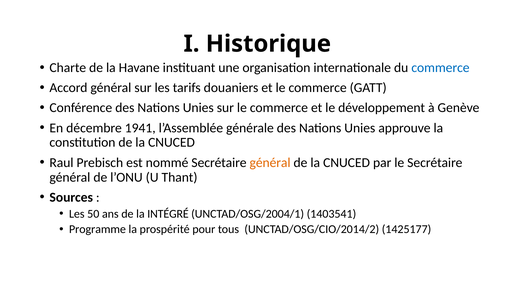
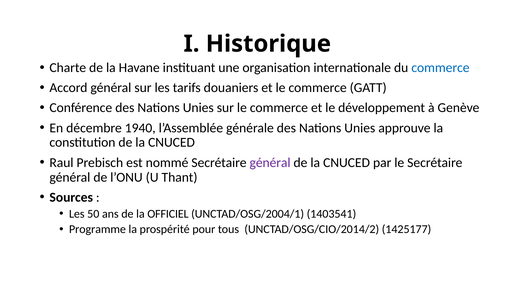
1941: 1941 -> 1940 (140, 128)
général colour: orange -> purple (270, 163)
INTÉGRÉ: INTÉGRÉ -> OFFICIEL (168, 214)
